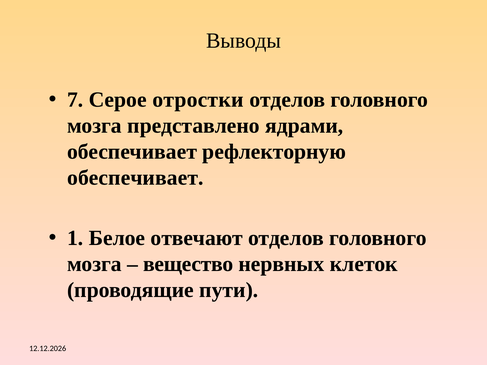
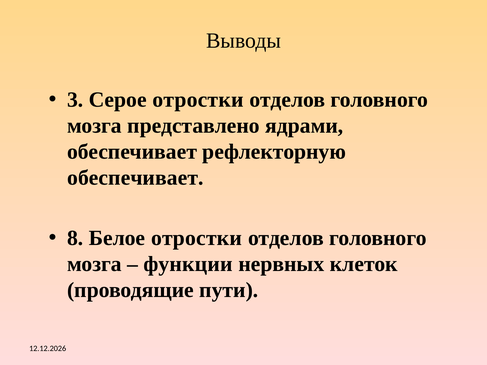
7: 7 -> 3 (75, 100)
1: 1 -> 8 (75, 238)
Белое отвечают: отвечают -> отростки (197, 238)
вещество: вещество -> функции (188, 264)
